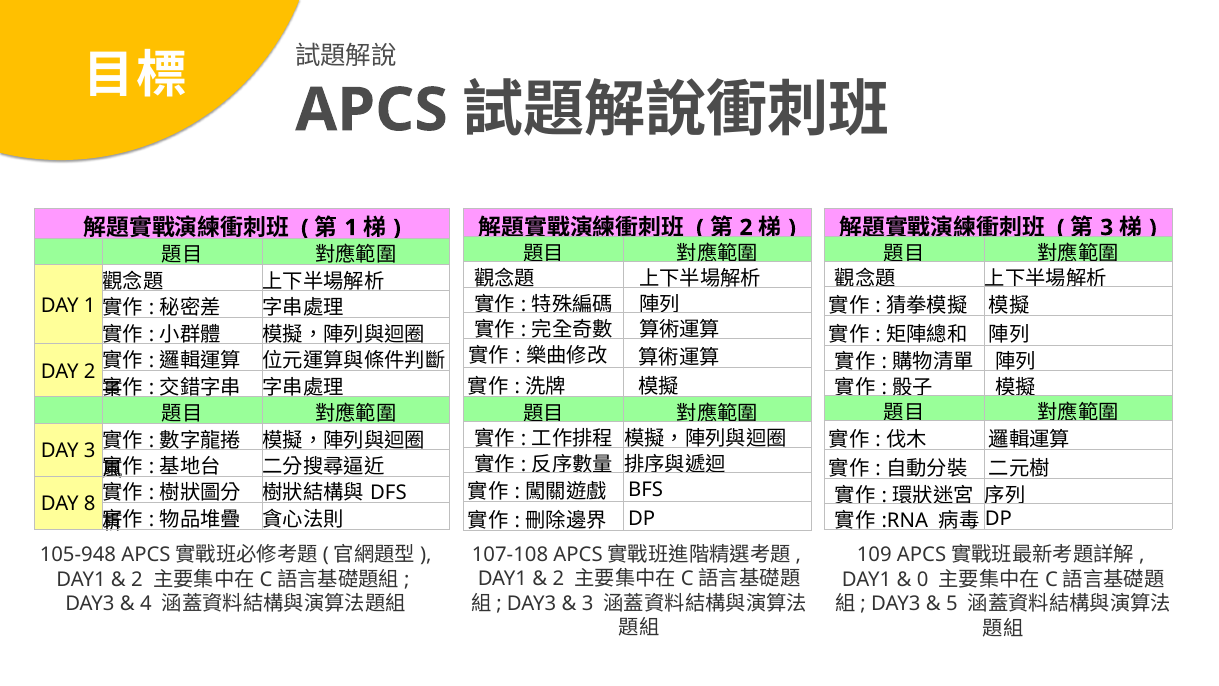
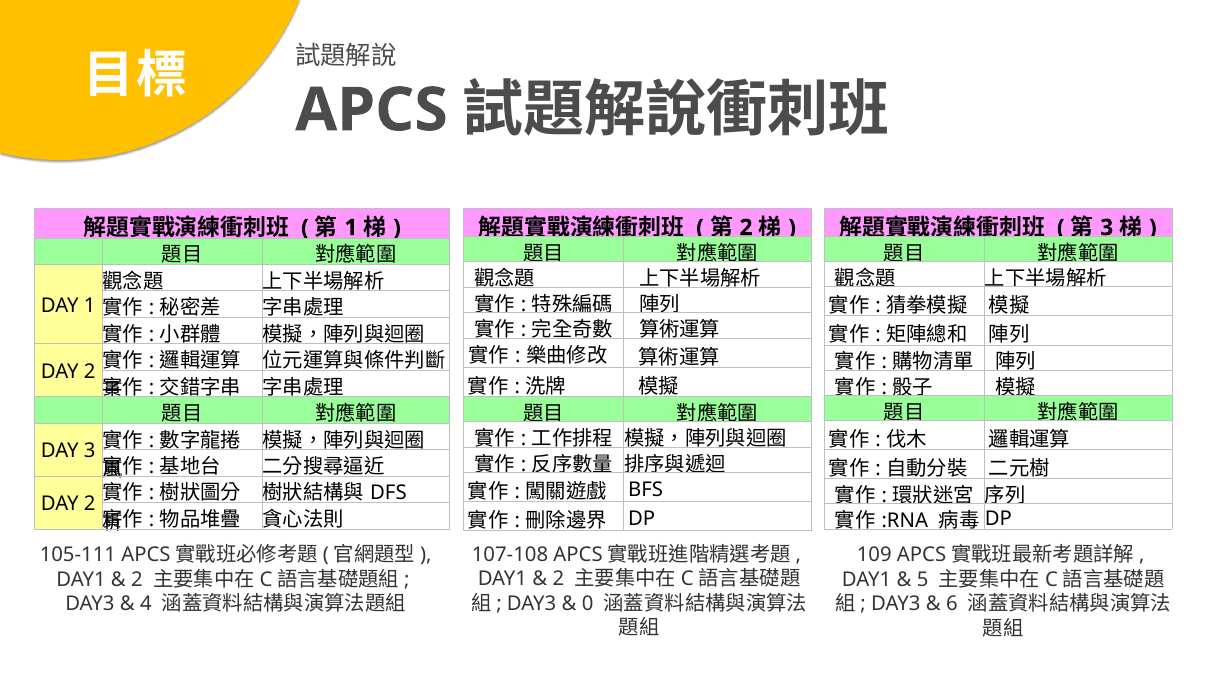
8: 8 -> 2 (90, 504)
105-948: 105-948 -> 105-111 (78, 555)
0: 0 -> 5 (923, 579)
3: 3 -> 0 (588, 603)
5: 5 -> 6 (952, 604)
